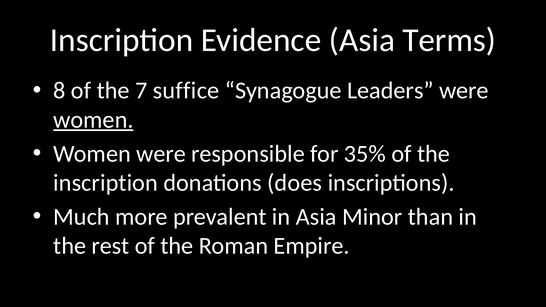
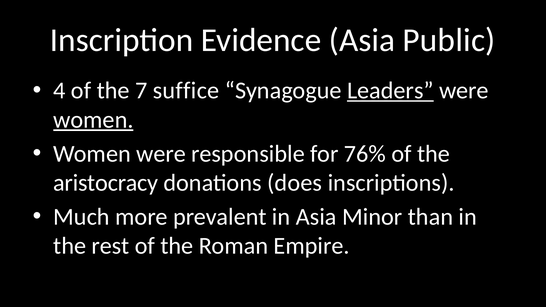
Terms: Terms -> Public (449, 40)
8: 8 -> 4 (59, 91)
Leaders underline: none -> present (390, 91)
35%: 35% -> 76% (365, 154)
inscription: inscription -> aristocracy (106, 183)
